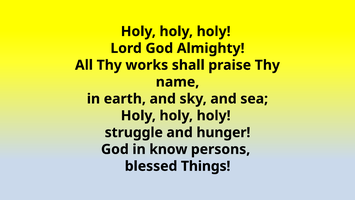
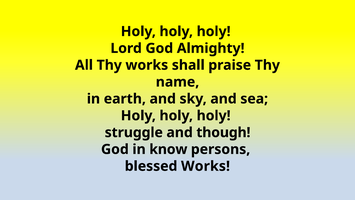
hunger: hunger -> though (223, 132)
blessed Things: Things -> Works (206, 166)
